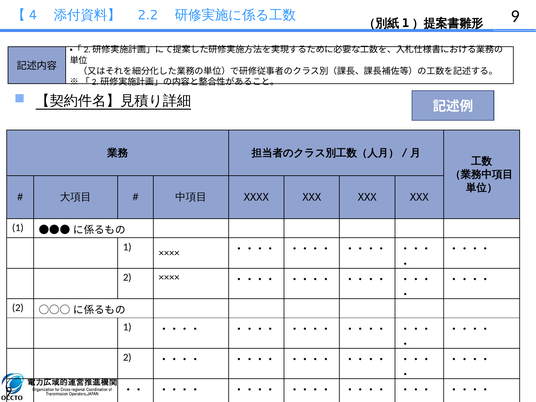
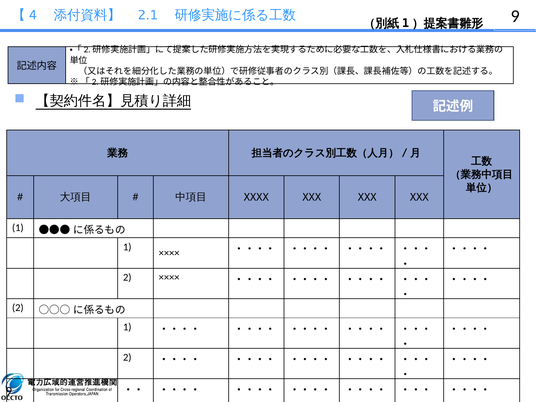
2.2: 2.2 -> 2.1 (148, 15)
